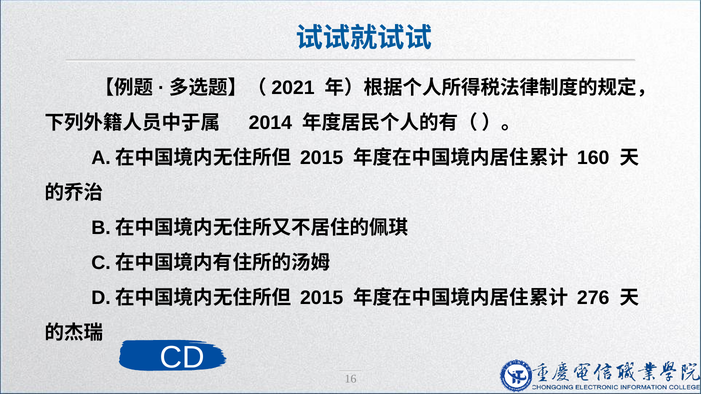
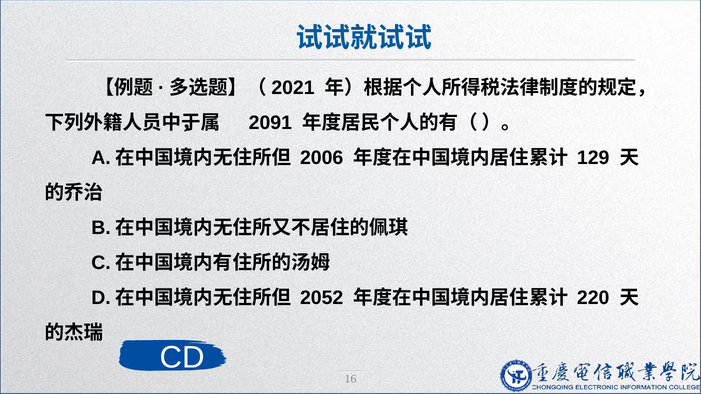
2014: 2014 -> 2091 (270, 123)
2015: 2015 -> 2006 (322, 158)
160: 160 -> 129 (593, 158)
2015: 2015 -> 2052 (322, 298)
276: 276 -> 220 (593, 298)
